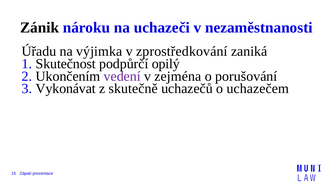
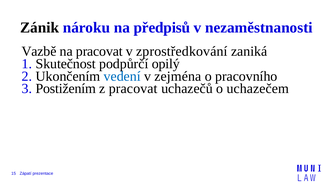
uchazeči: uchazeči -> předpisů (162, 28)
Úřadu: Úřadu -> Vazbě (39, 51)
na výjimka: výjimka -> pracovat (99, 51)
vedení colour: purple -> blue (122, 76)
porušování: porušování -> pracovního (246, 76)
Vykonávat: Vykonávat -> Postižením (66, 89)
z skutečně: skutečně -> pracovat (133, 89)
